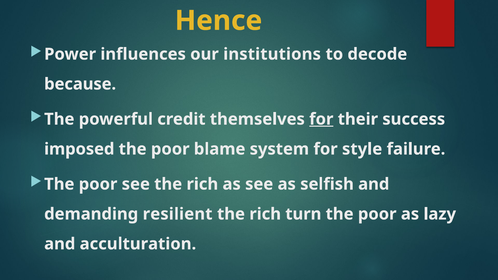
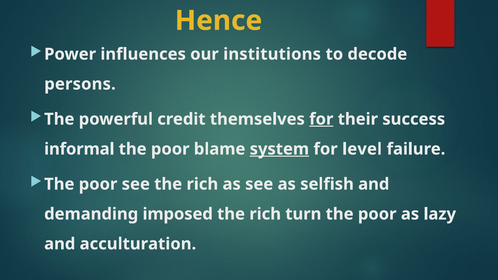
because: because -> persons (80, 84)
imposed: imposed -> informal (79, 149)
system underline: none -> present (279, 149)
style: style -> level (362, 149)
resilient: resilient -> imposed (178, 214)
